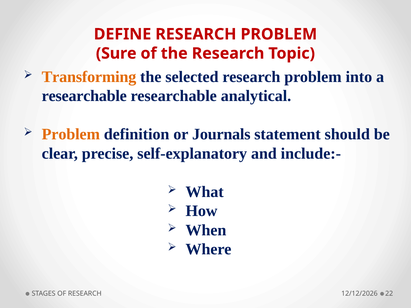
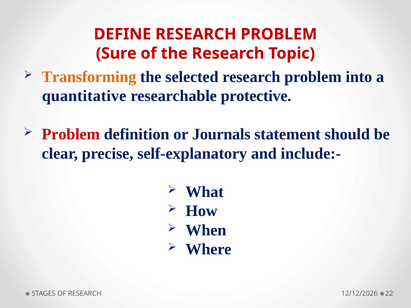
researchable: researchable -> quantitative (84, 96)
analytical: analytical -> protective (256, 96)
Problem colour: orange -> red (71, 134)
